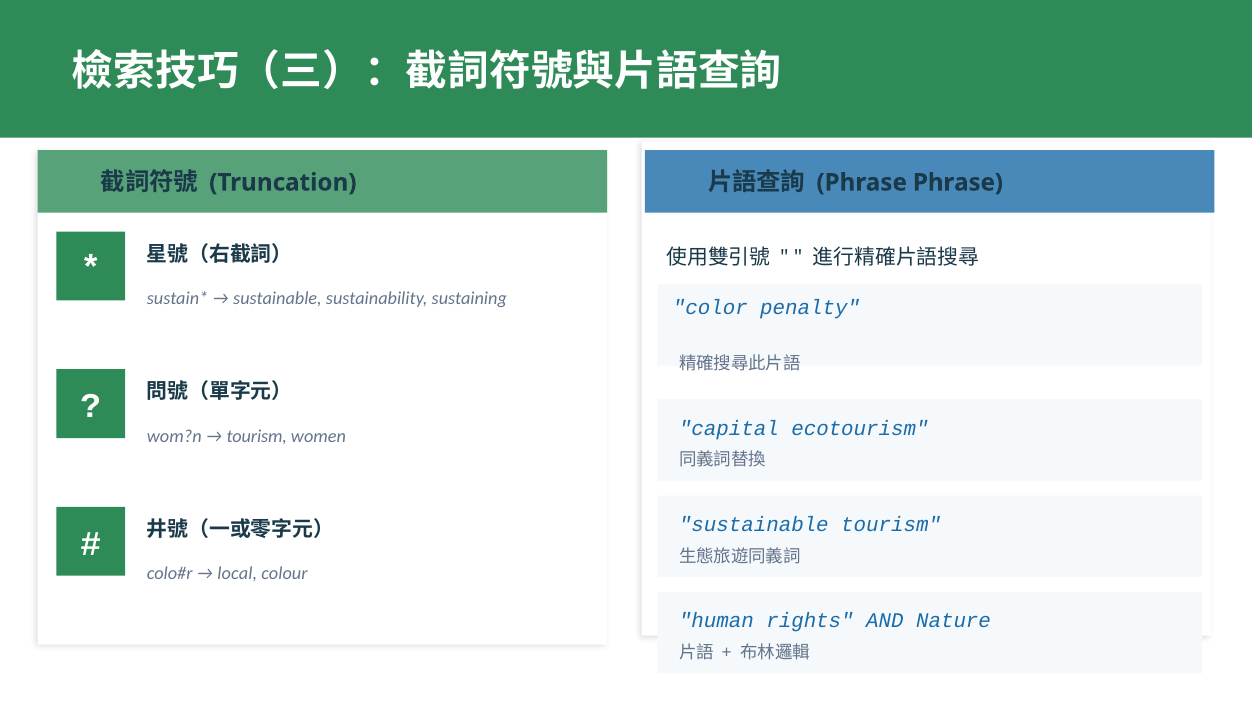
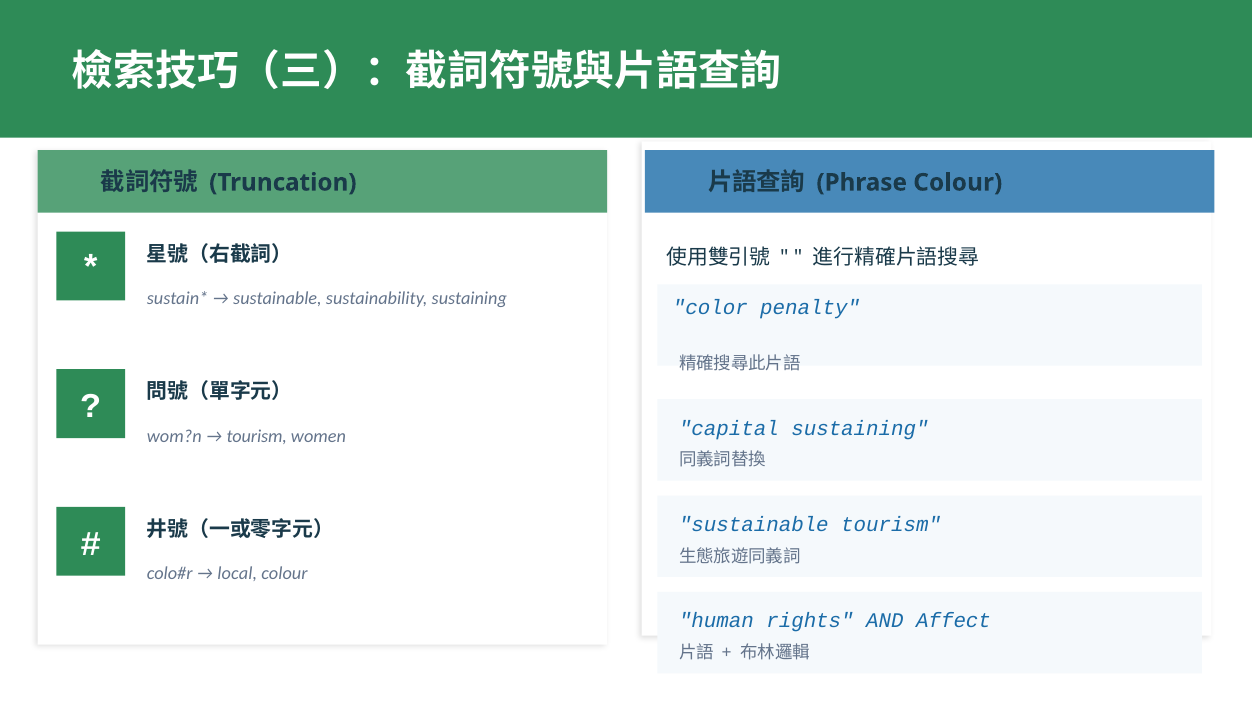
Phrase Phrase: Phrase -> Colour (958, 183)
capital ecotourism: ecotourism -> sustaining (860, 428)
Nature: Nature -> Affect (954, 621)
